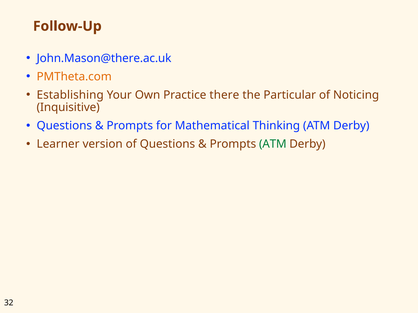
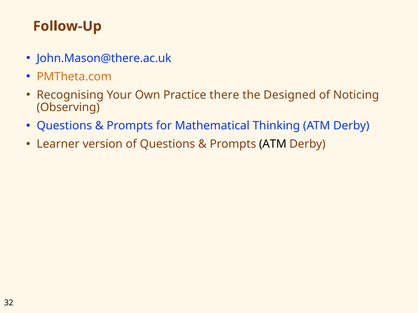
Establishing: Establishing -> Recognising (70, 95)
Particular: Particular -> Designed (290, 95)
Inquisitive: Inquisitive -> Observing (68, 108)
ATM colour: green -> black (273, 144)
